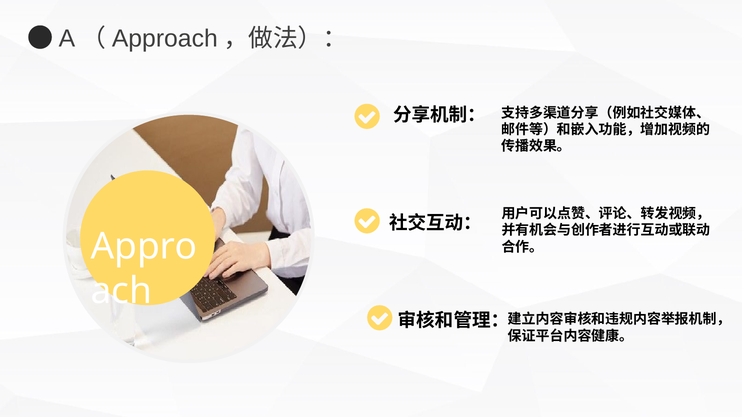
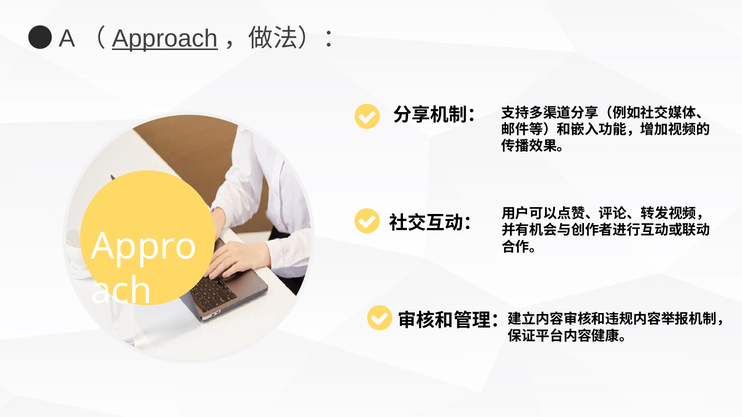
Approach underline: none -> present (165, 39)
